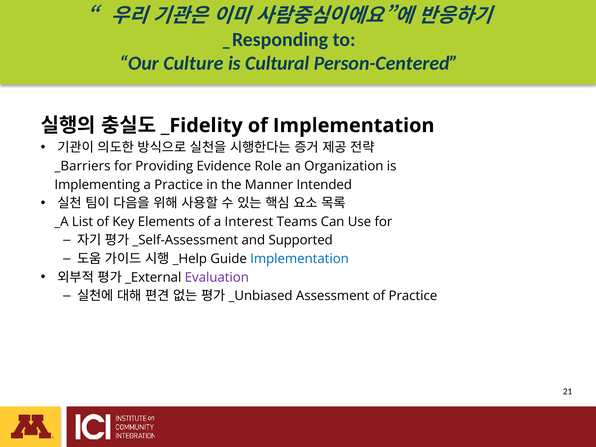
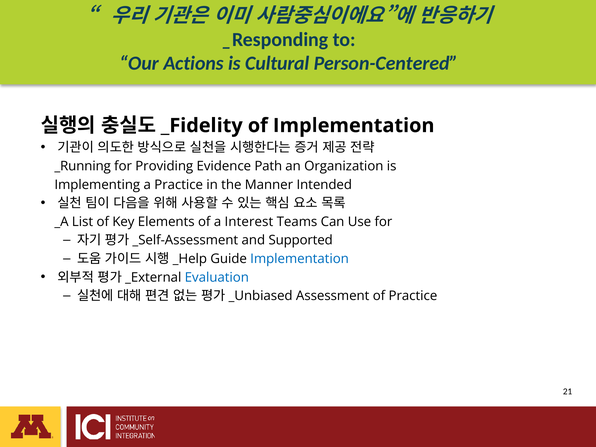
Culture: Culture -> Actions (194, 63)
_Barriers: _Barriers -> _Running (83, 166)
Role: Role -> Path (268, 166)
Evaluation colour: purple -> blue (217, 277)
